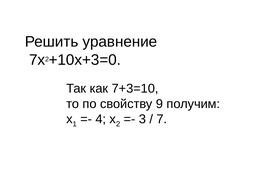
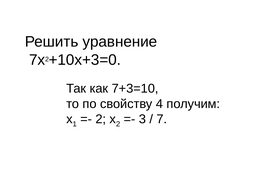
9: 9 -> 4 (159, 104)
4: 4 -> 2 (101, 119)
